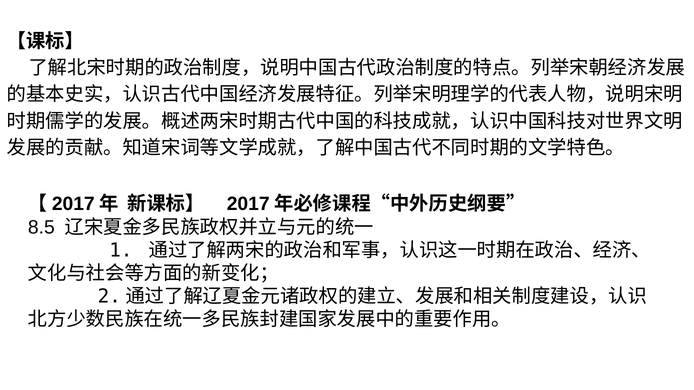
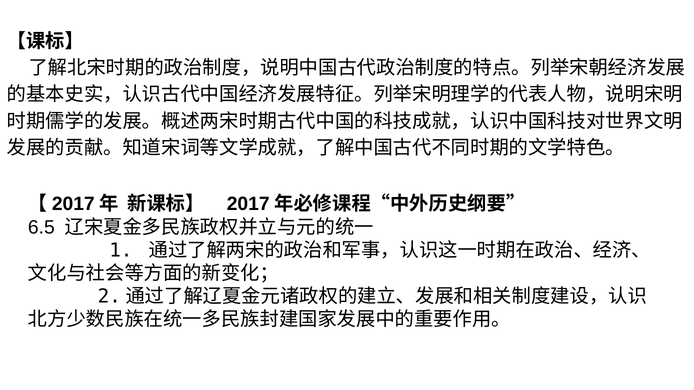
8.5: 8.5 -> 6.5 (41, 227)
